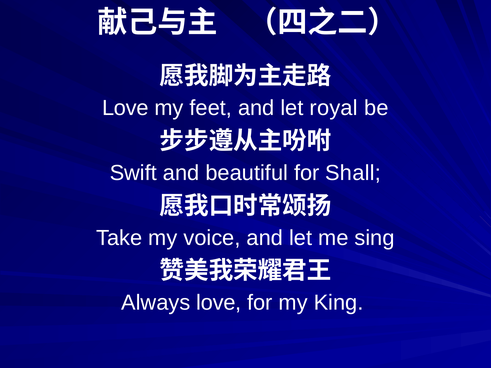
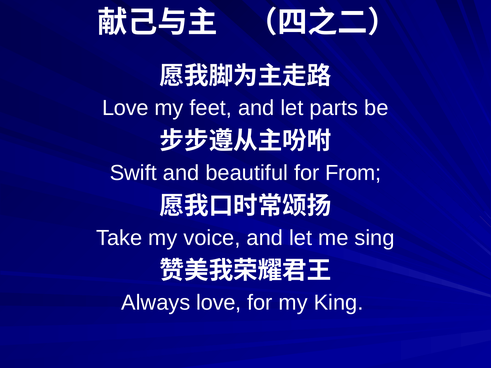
royal: royal -> parts (334, 108)
Shall: Shall -> From (353, 173)
